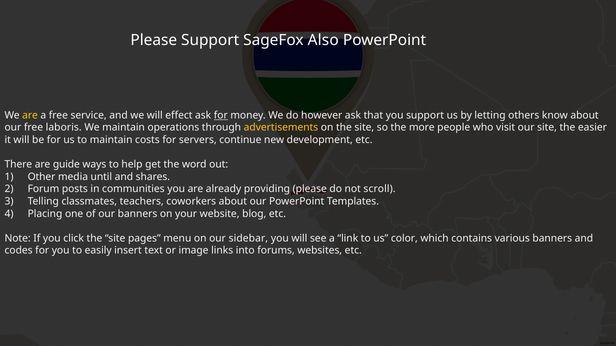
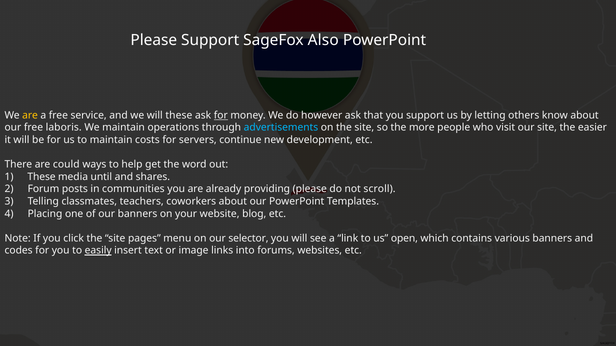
will effect: effect -> these (179, 115)
advertisements colour: yellow -> light blue (281, 128)
guide: guide -> could (66, 165)
Other: Other -> These (42, 177)
sidebar: sidebar -> selector (248, 239)
color: color -> open (404, 239)
easily underline: none -> present (98, 251)
